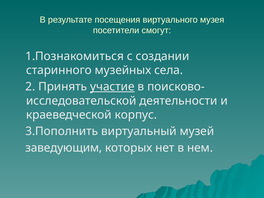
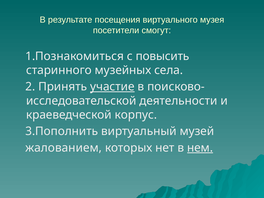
создании: создании -> повысить (163, 56)
заведующим: заведующим -> жалованием (64, 148)
нем underline: none -> present (200, 148)
